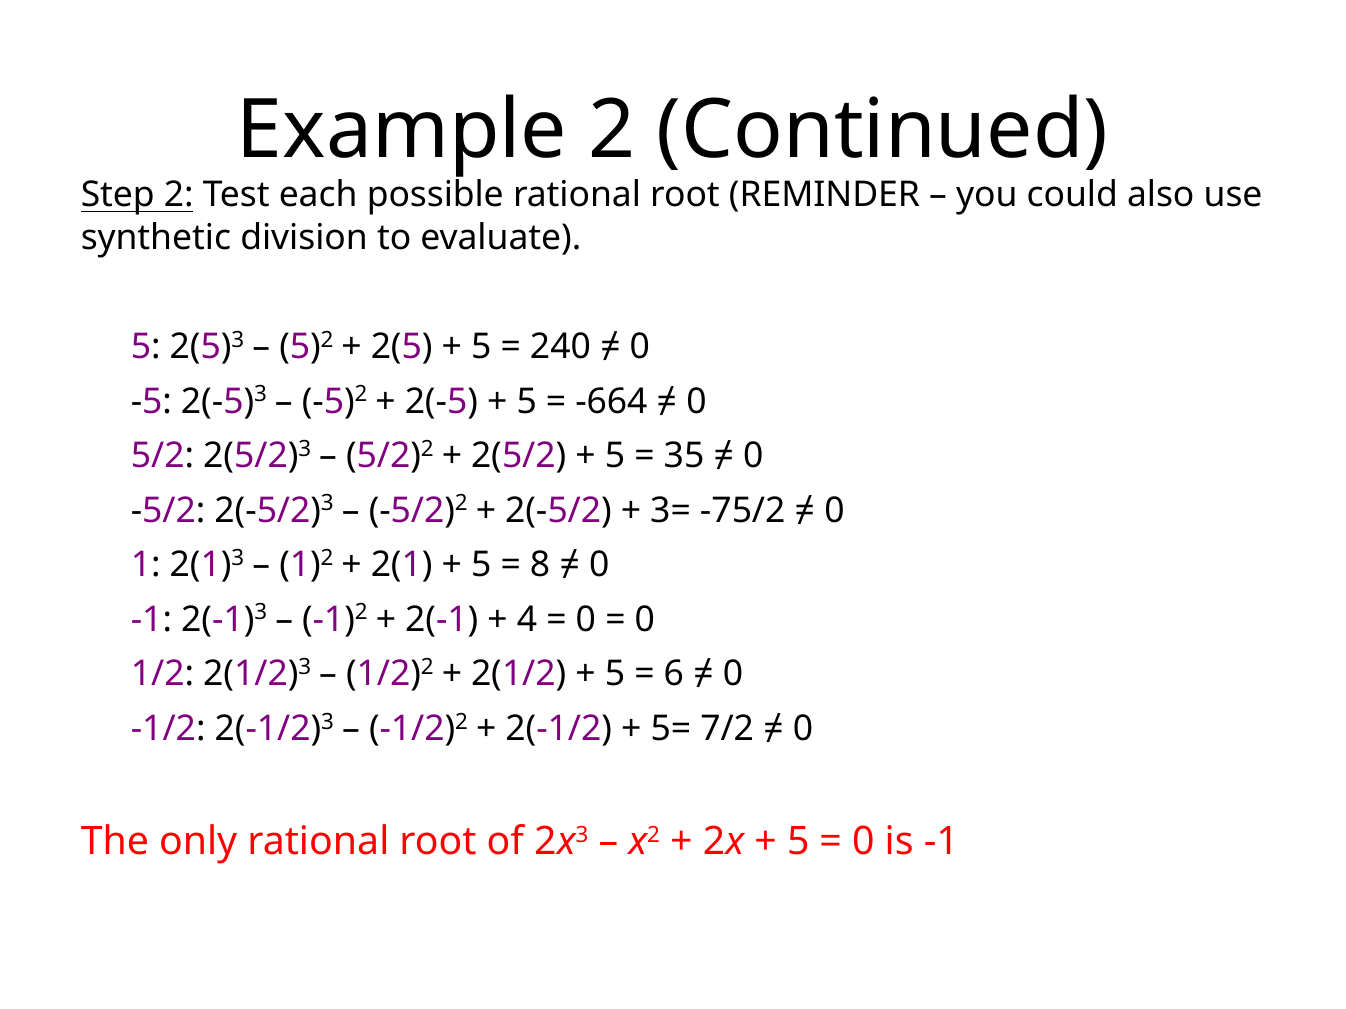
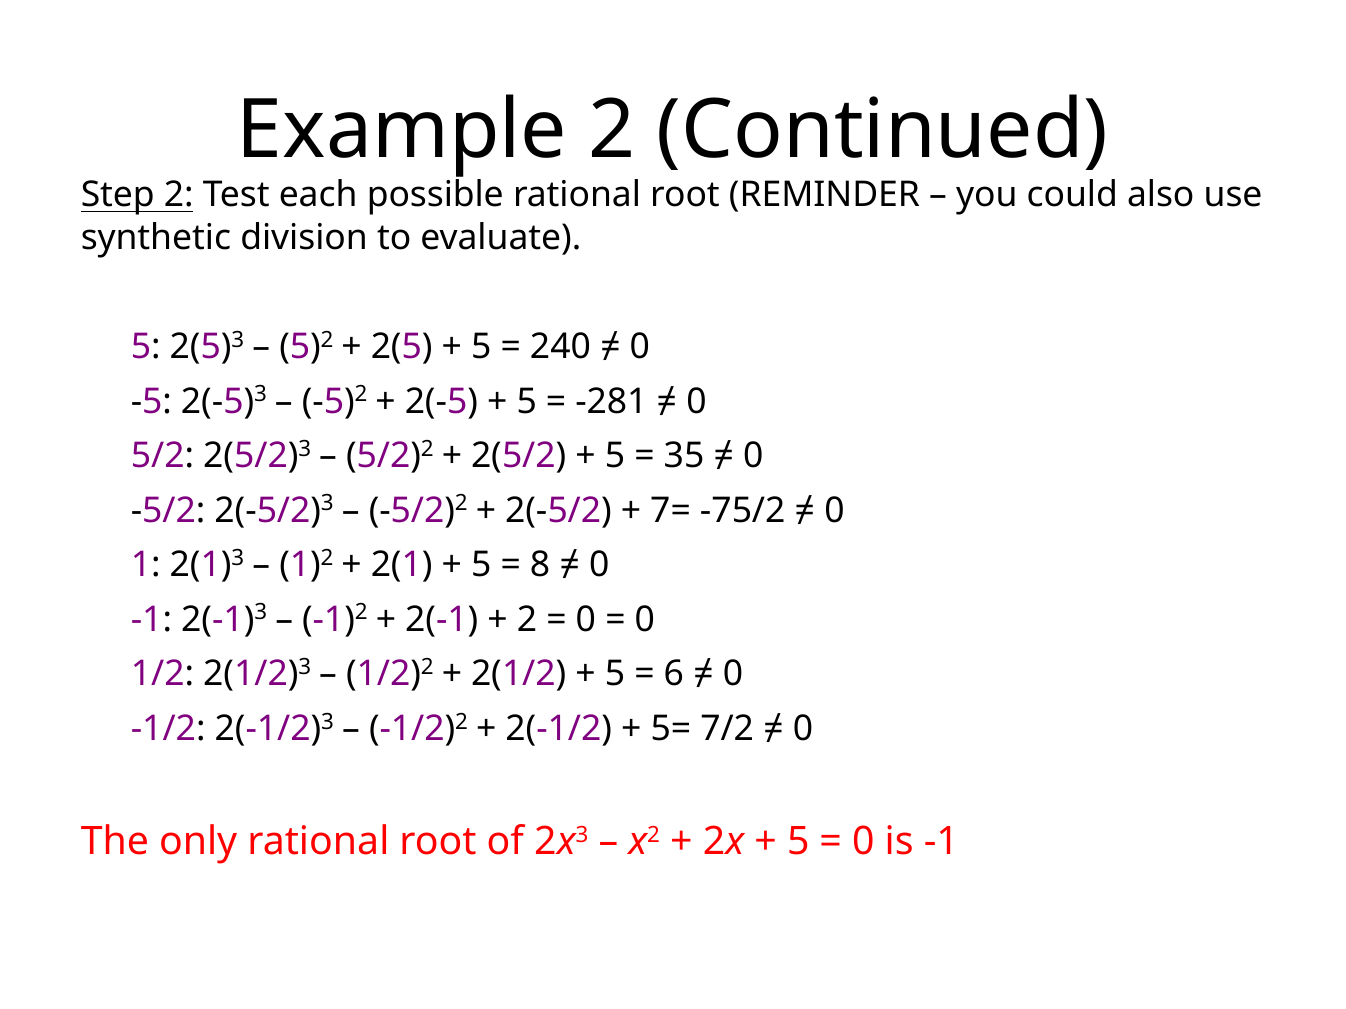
-664: -664 -> -281 (611, 402)
3=: 3= -> 7= (671, 511)
4: 4 -> 2 (527, 620)
